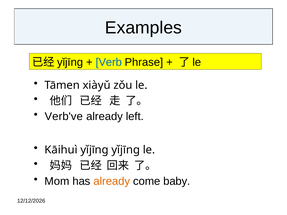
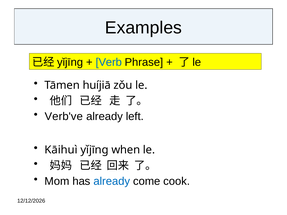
xiàyǔ: xiàyǔ -> huíjiā (97, 85)
yǐjīng yǐjīng: yǐjīng -> when (126, 150)
already colour: orange -> blue (112, 181)
baby: baby -> cook (177, 181)
